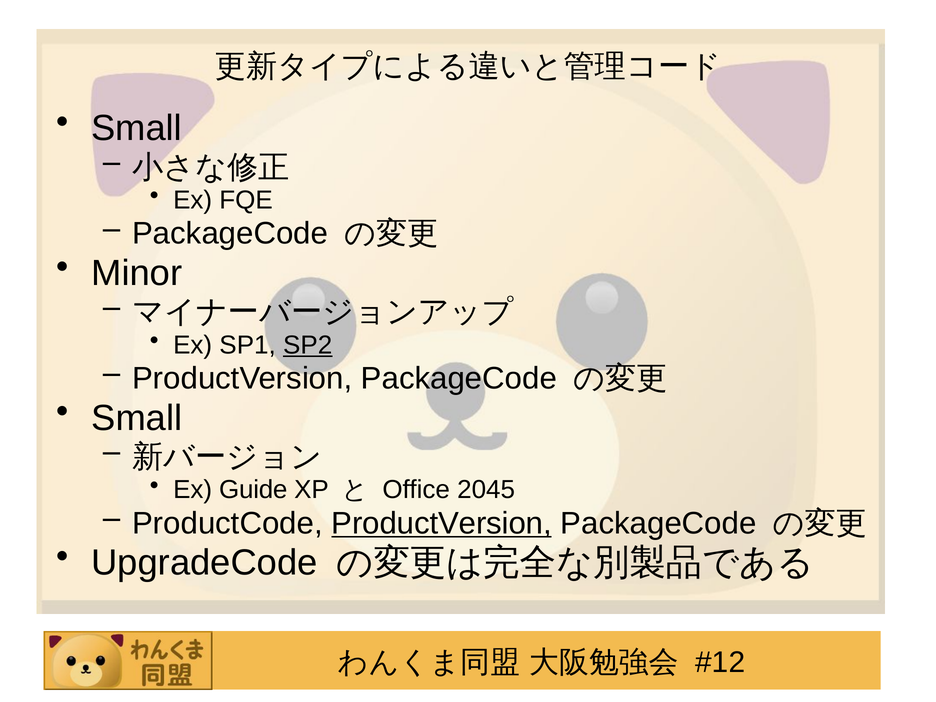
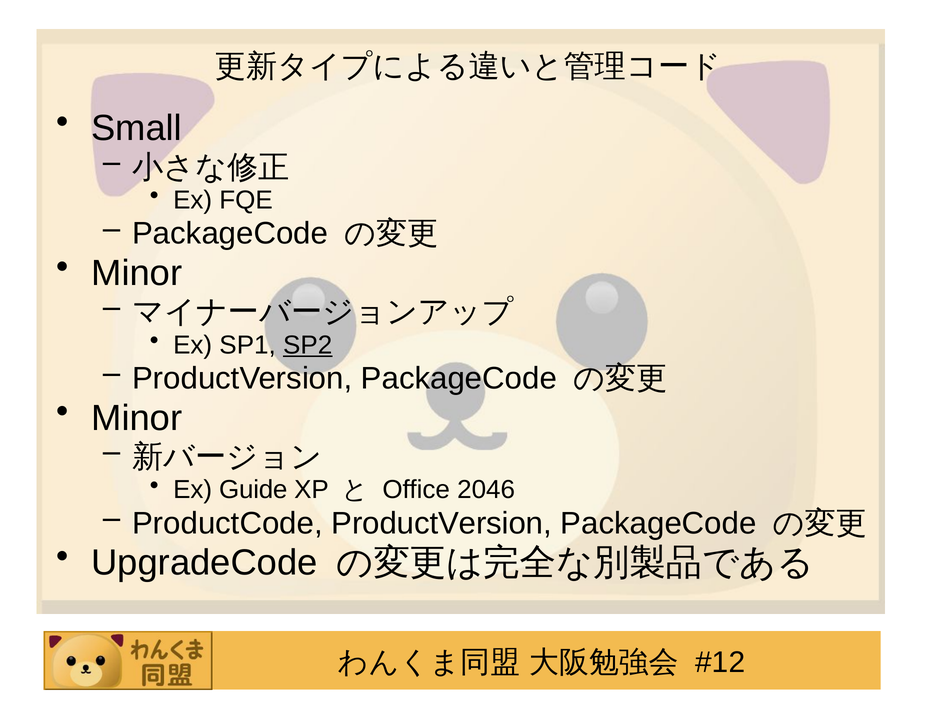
Small: Small -> Minor (137, 418)
2045: 2045 -> 2046 (486, 490)
ProductVersion underline: present -> none (442, 523)
